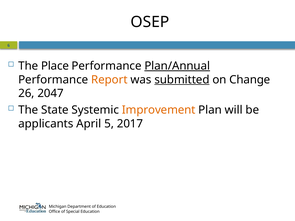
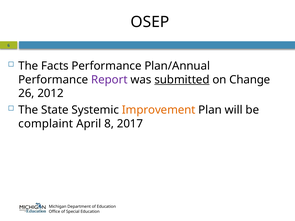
Place: Place -> Facts (55, 66)
Plan/Annual underline: present -> none (177, 66)
Report colour: orange -> purple (109, 80)
2047: 2047 -> 2012 (51, 93)
applicants: applicants -> complaint (46, 124)
5: 5 -> 8 (109, 124)
